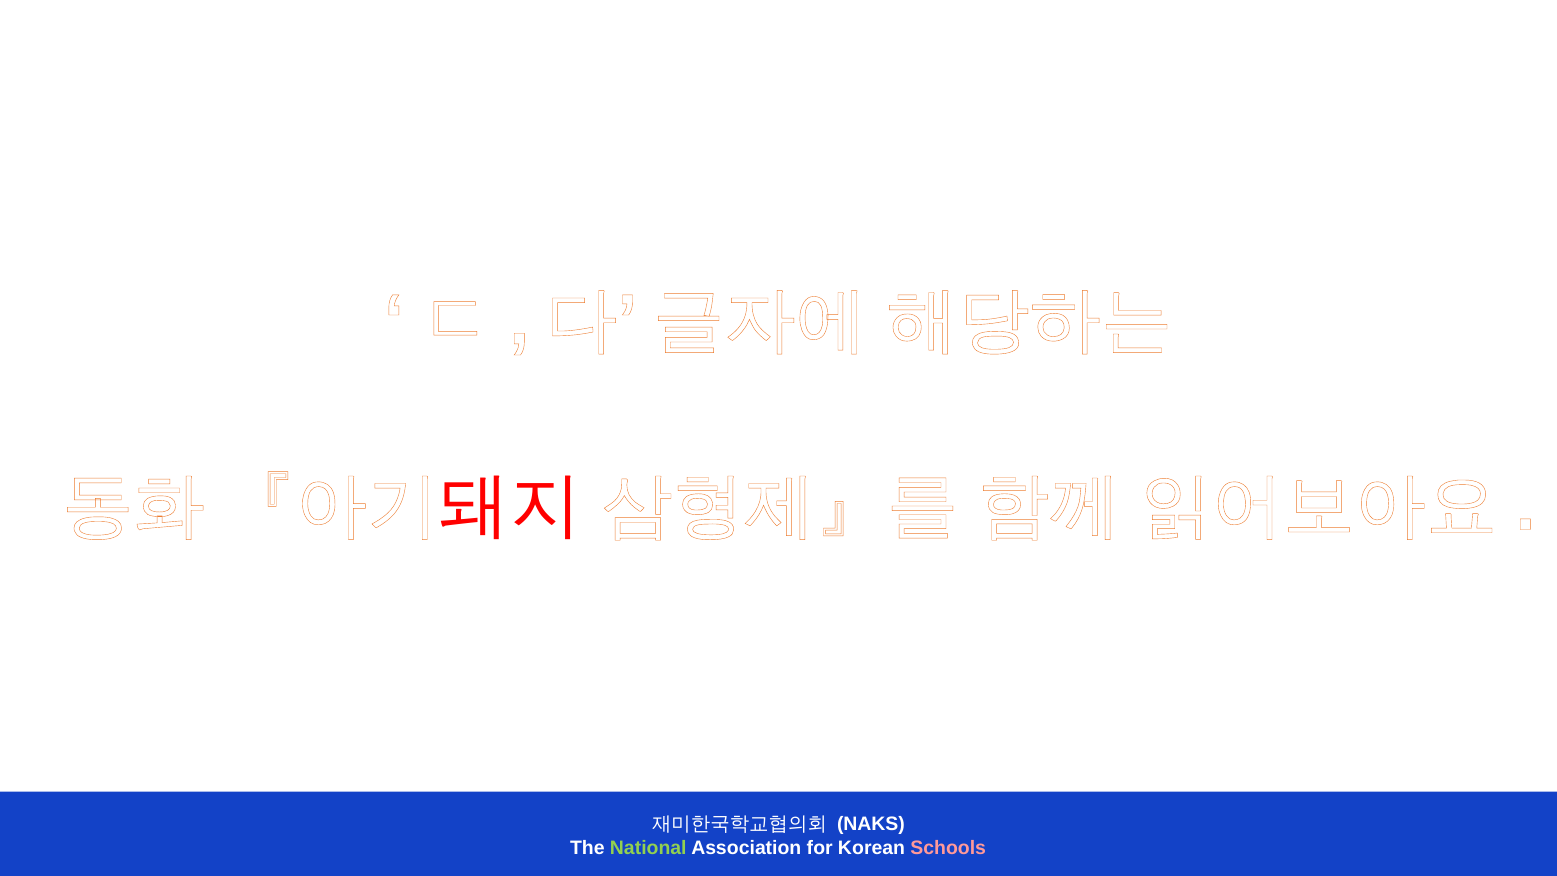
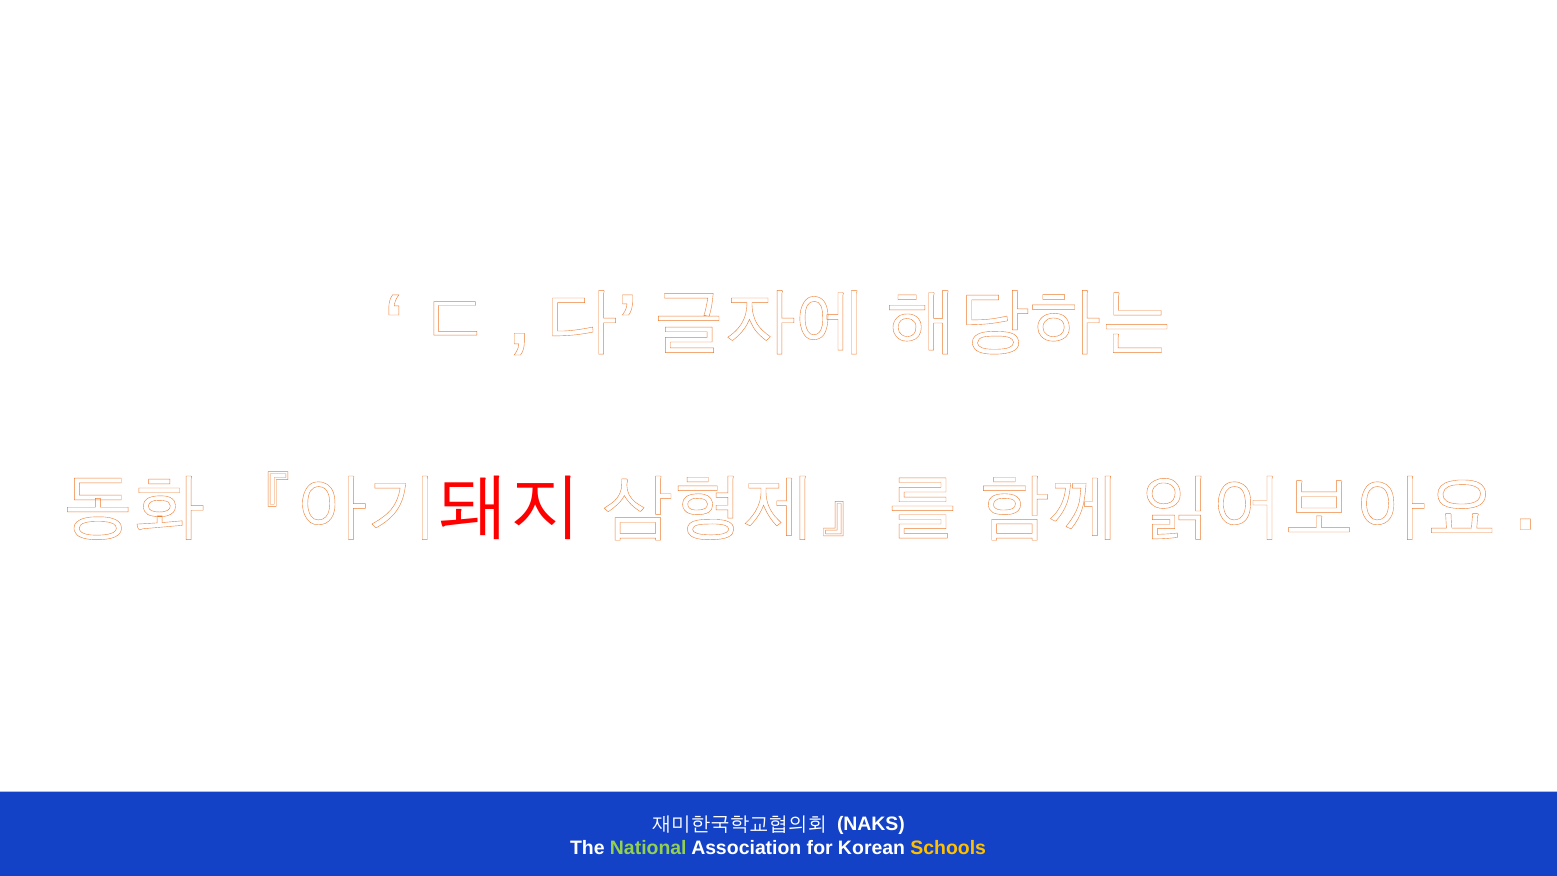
Schools colour: pink -> yellow (948, 848)
